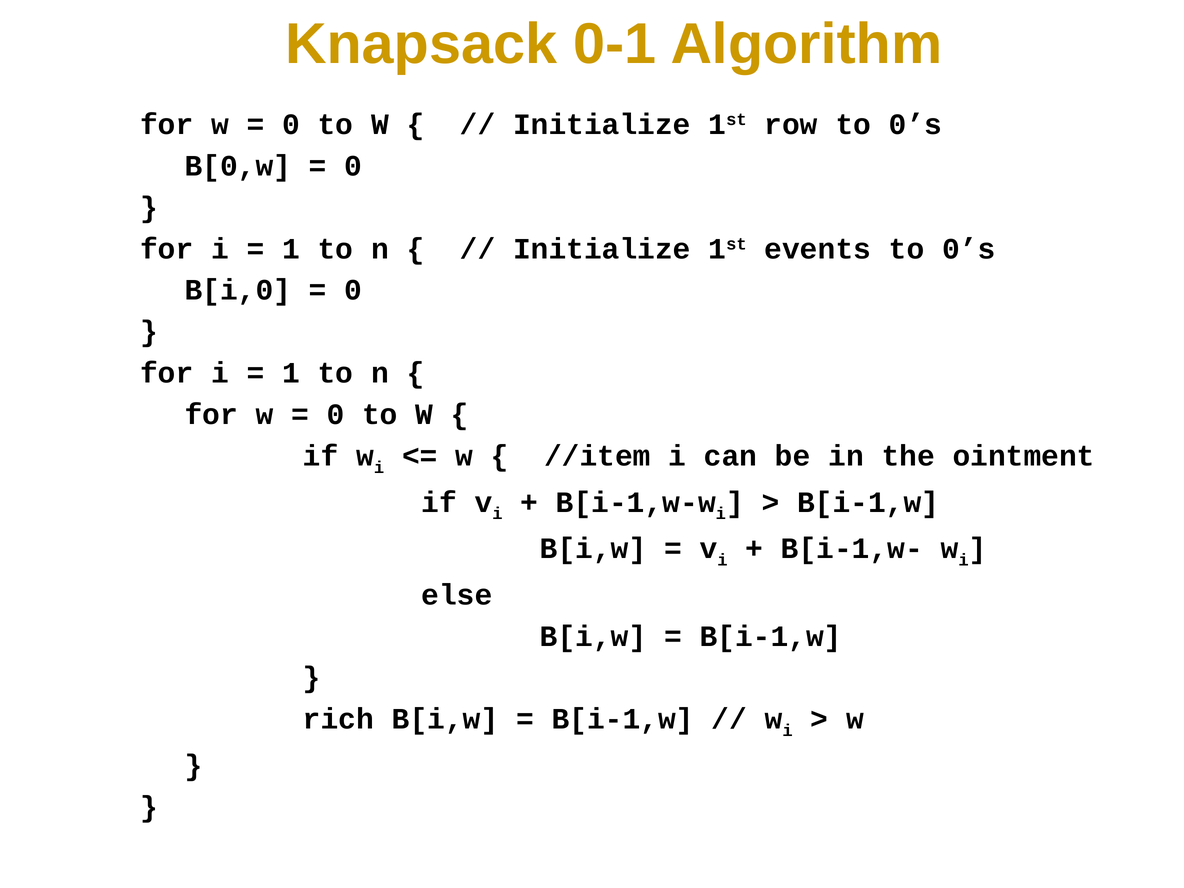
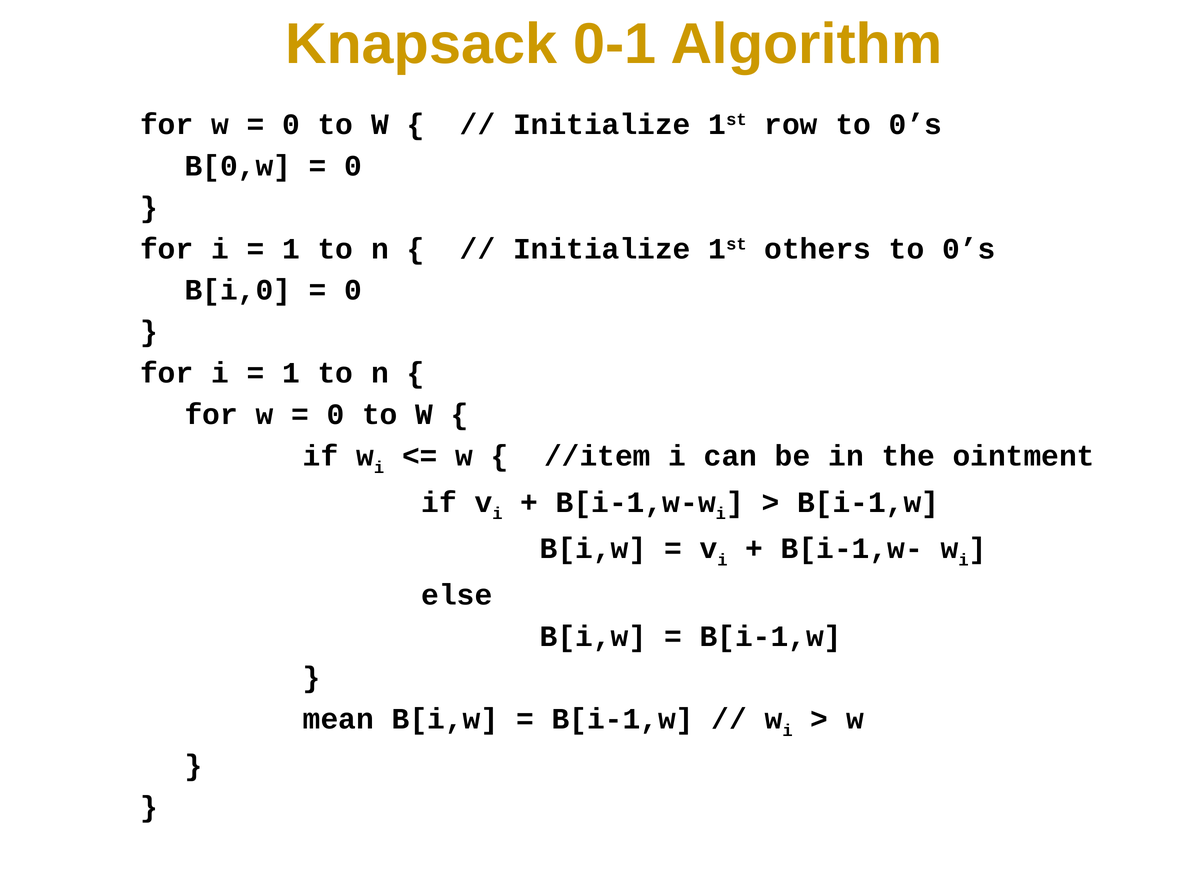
events: events -> others (818, 249)
rich: rich -> mean (338, 719)
